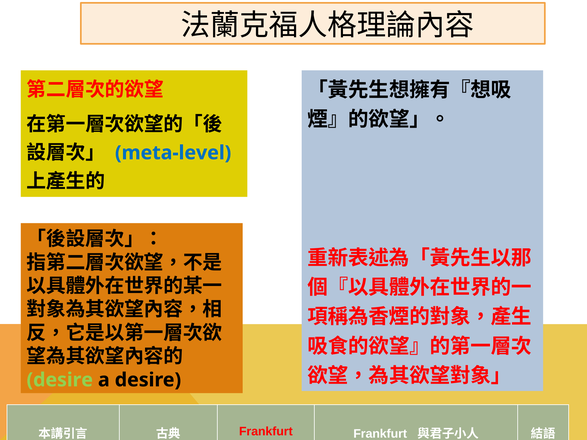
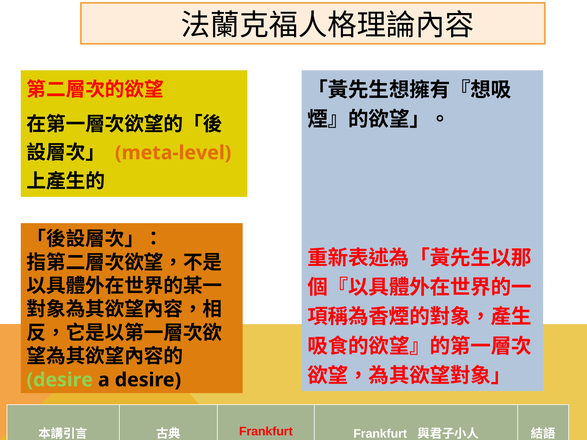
meta-level colour: blue -> orange (173, 153)
